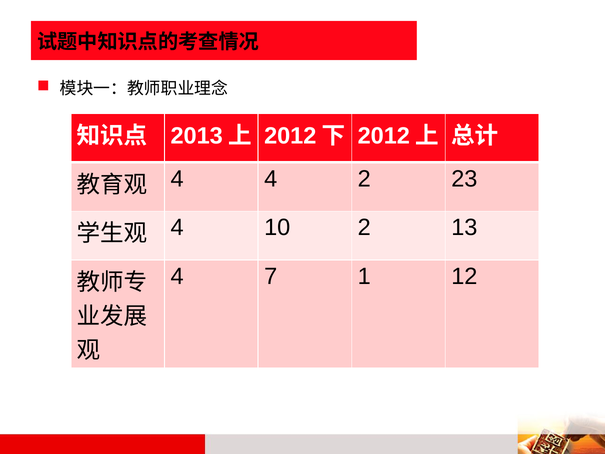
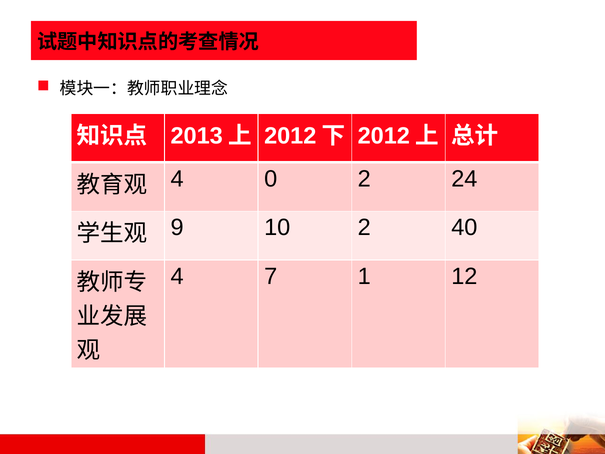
4 4: 4 -> 0 (271, 179)
23: 23 -> 24 (464, 179)
4: 4 -> 9 (177, 228)
13: 13 -> 40 (464, 228)
